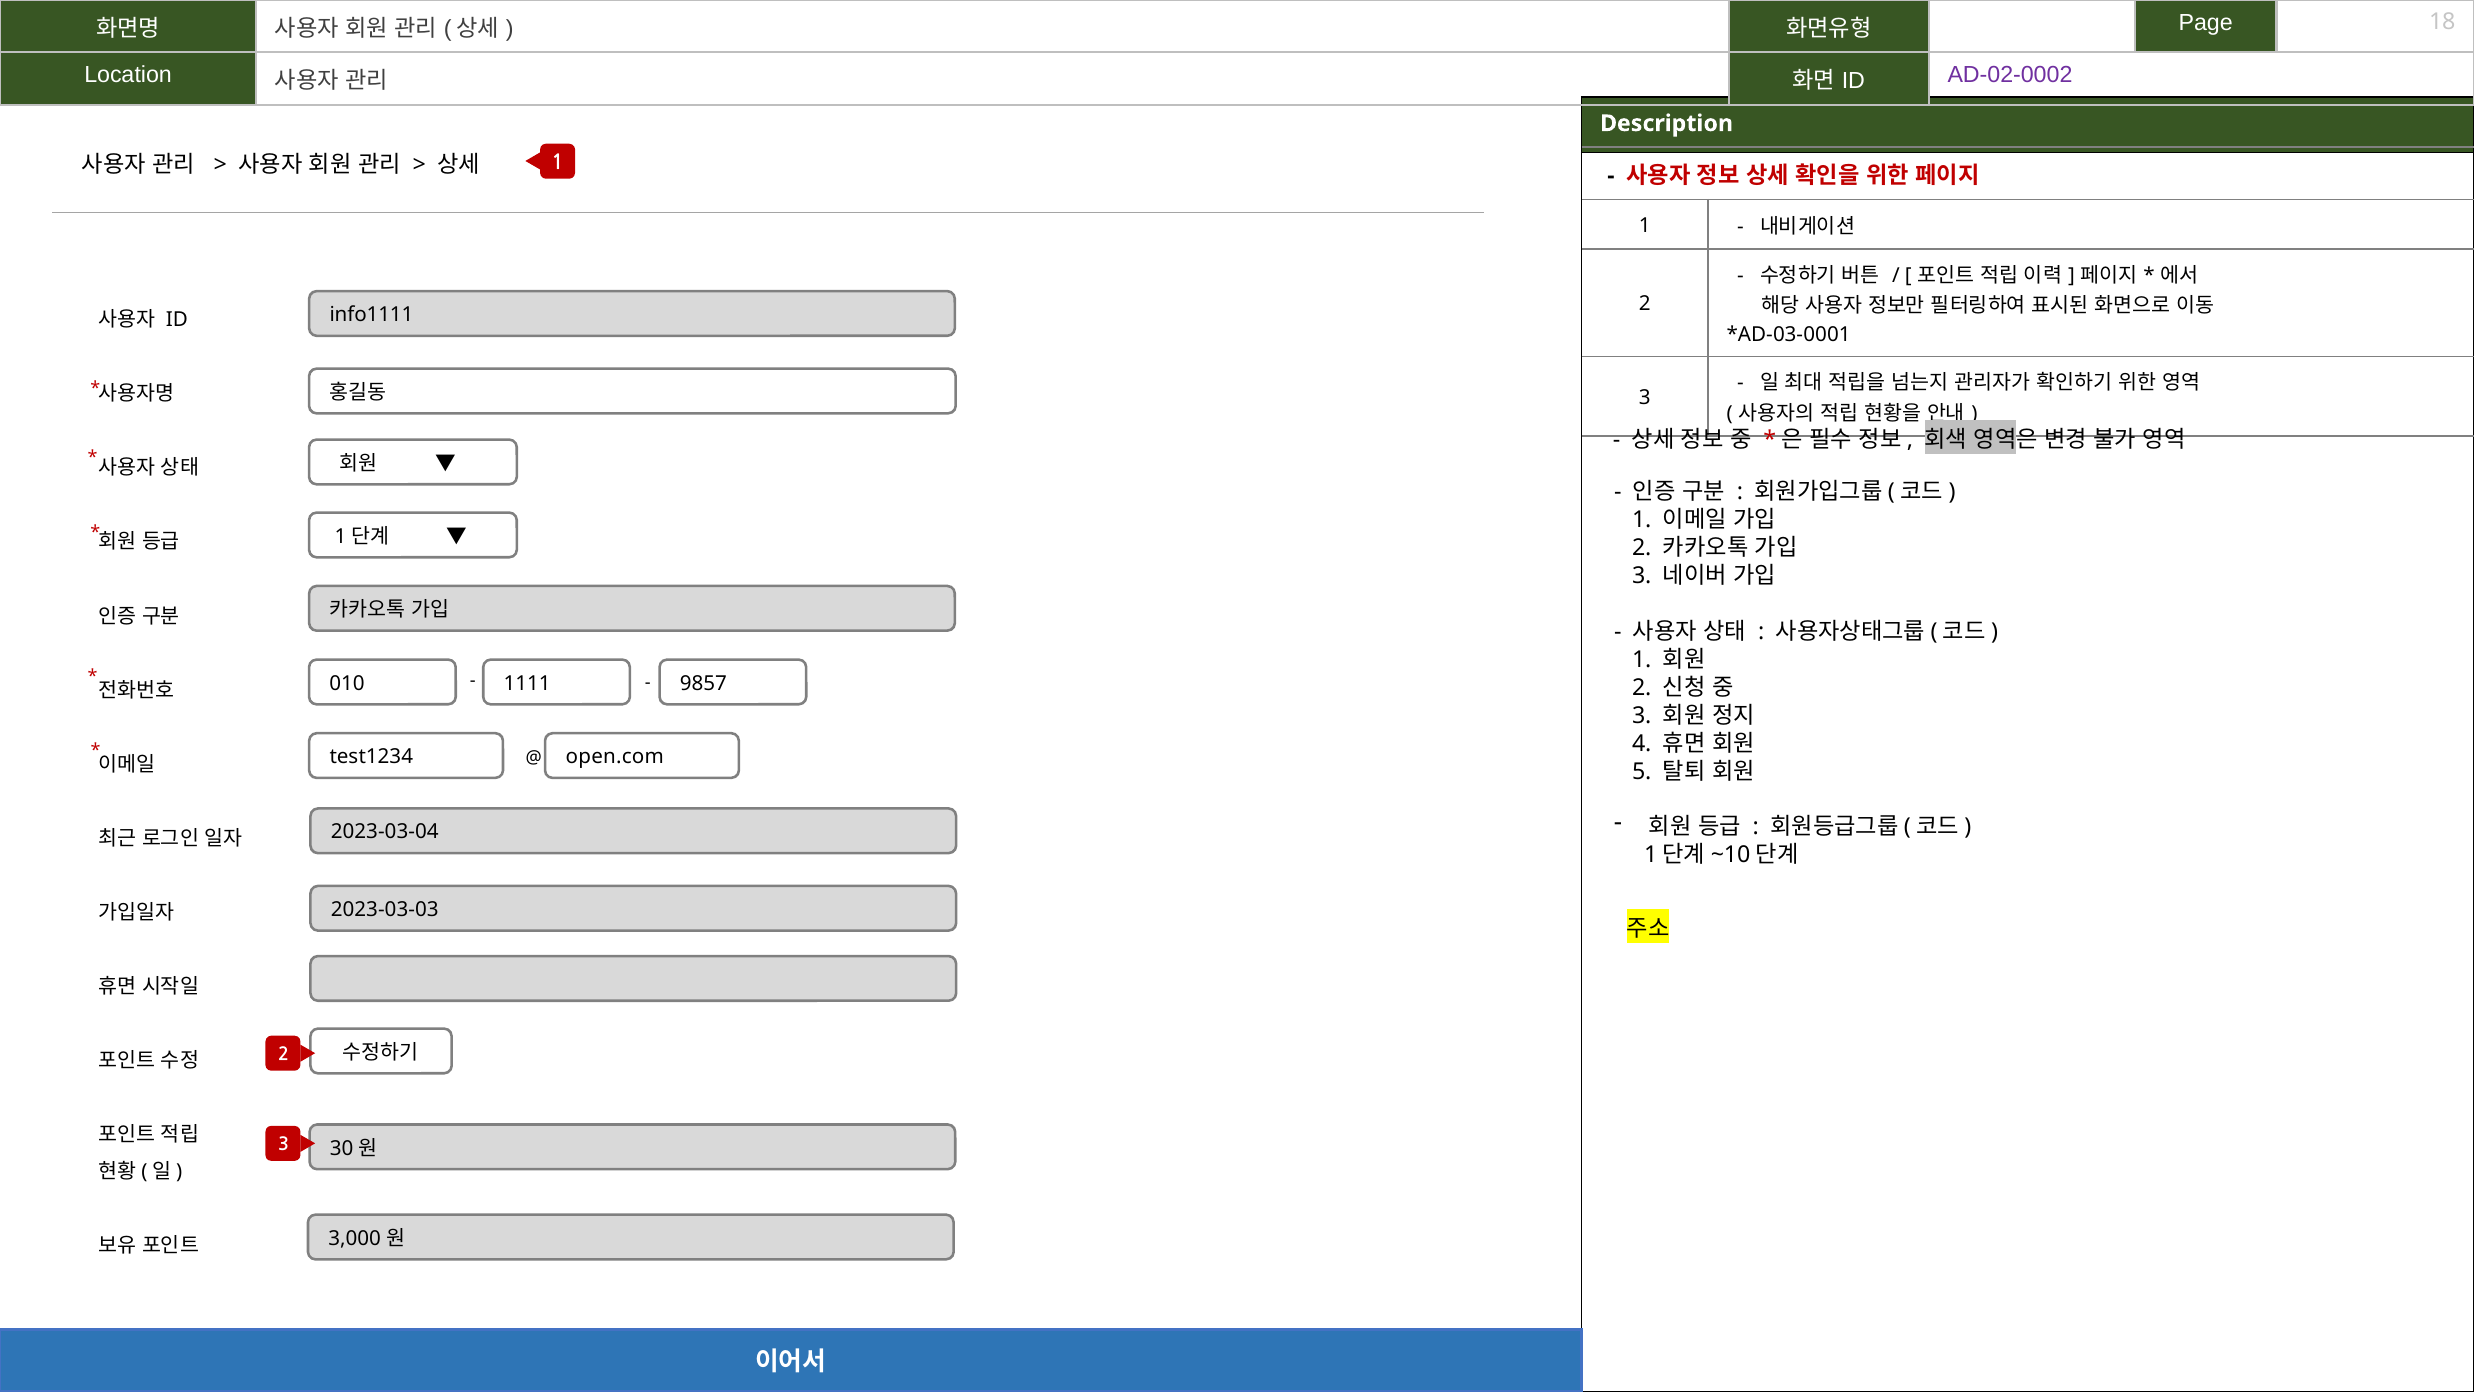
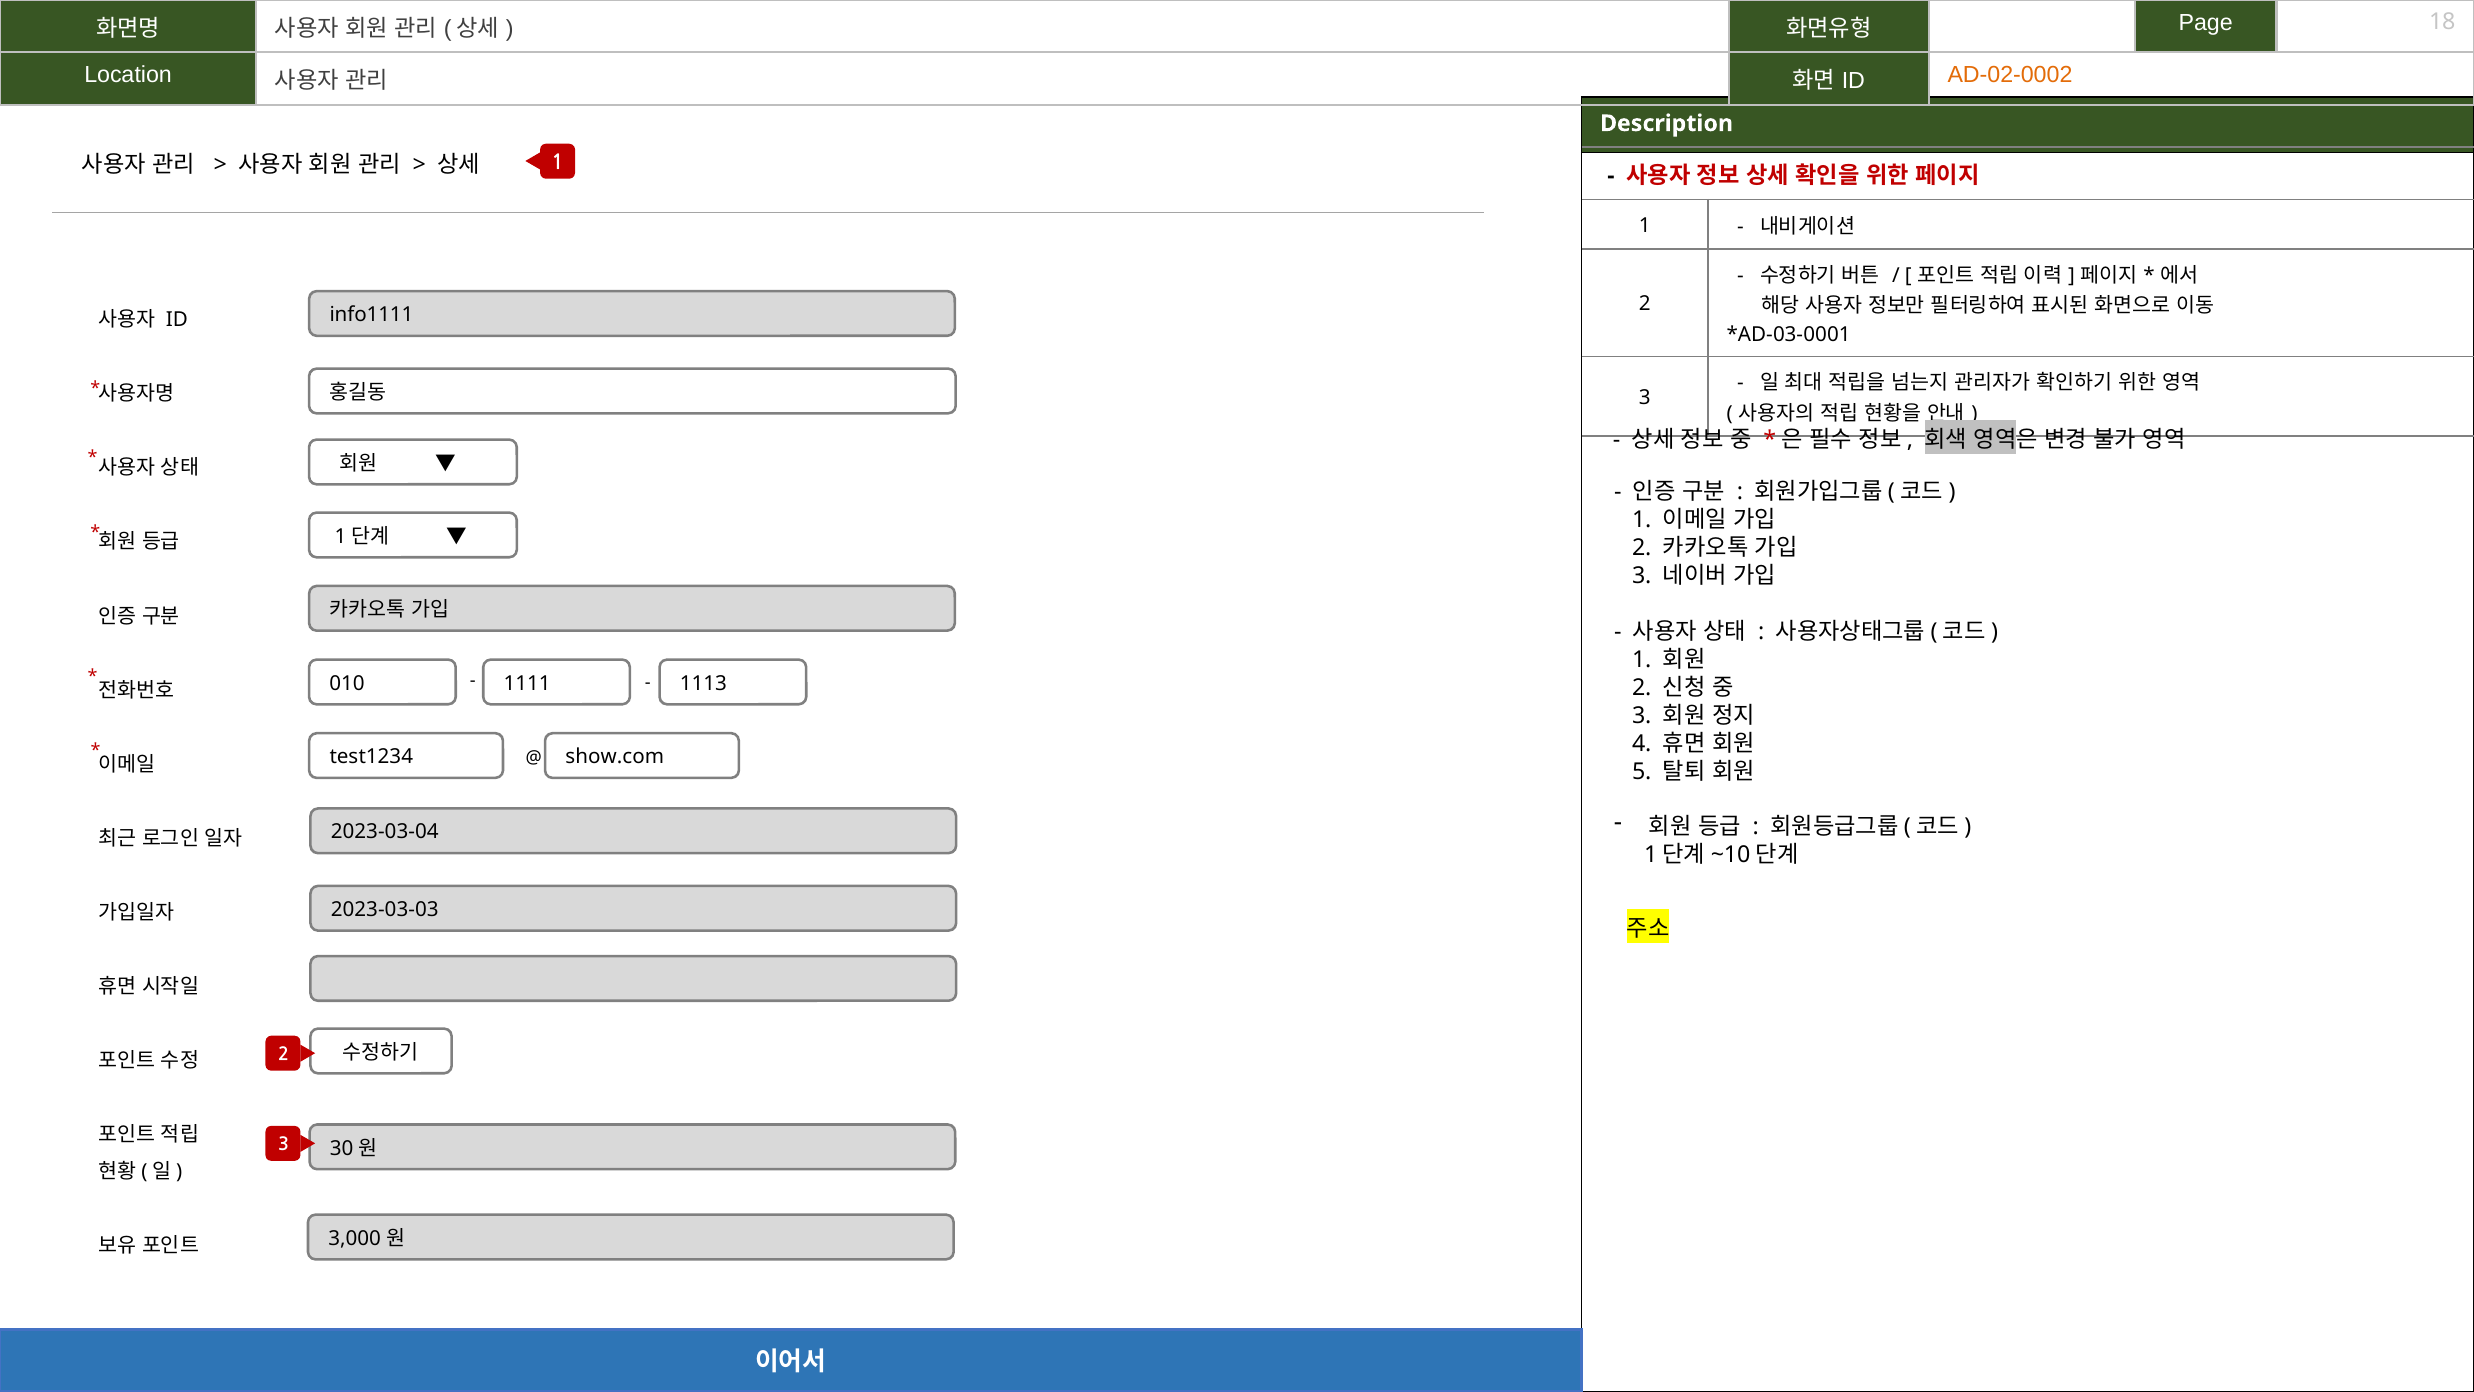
AD-02-0002 colour: purple -> orange (2010, 75)
9857: 9857 -> 1113 (703, 683)
open.com: open.com -> show.com (615, 757)
